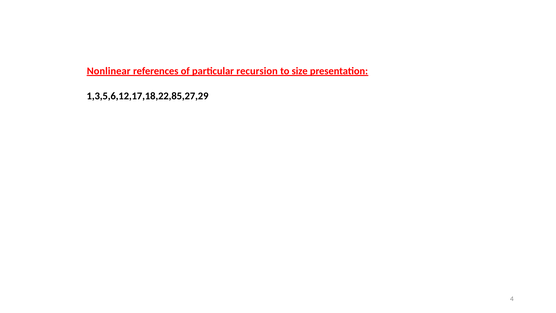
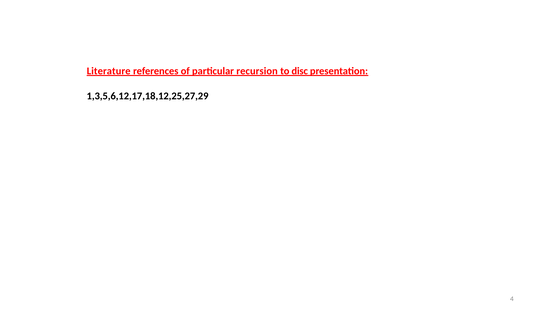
Nonlinear: Nonlinear -> Literature (109, 71)
size: size -> disc (300, 71)
1,3,5,6,12,17,18,22,85,27,29: 1,3,5,6,12,17,18,22,85,27,29 -> 1,3,5,6,12,17,18,12,25,27,29 (148, 96)
